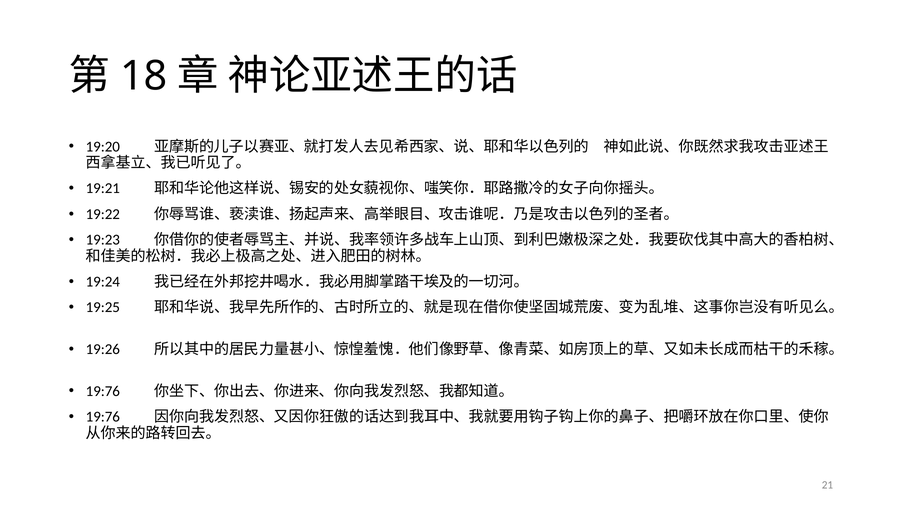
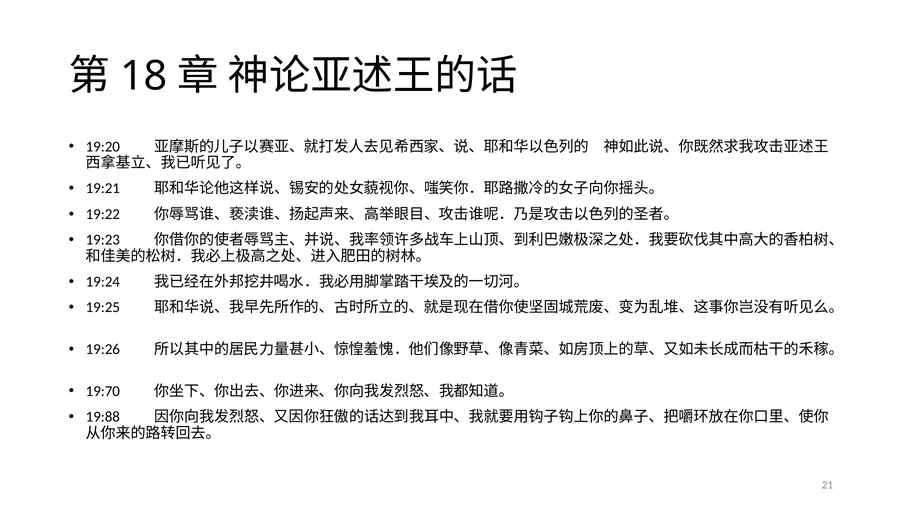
19:76: 19:76 -> 19:70 (103, 391)
19:76: 19:76 -> 19:88 (103, 416)
